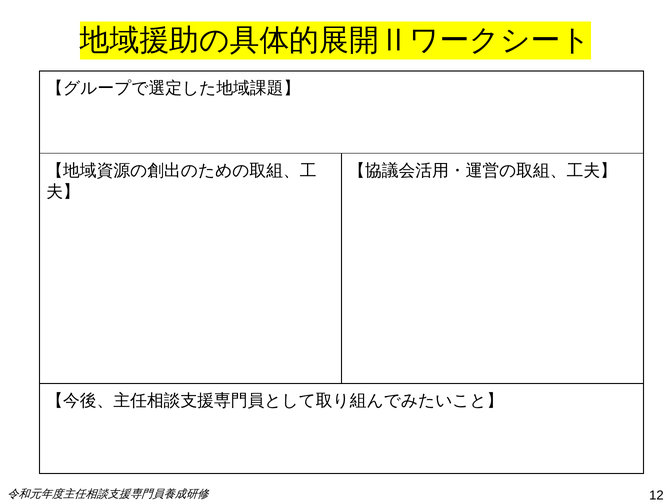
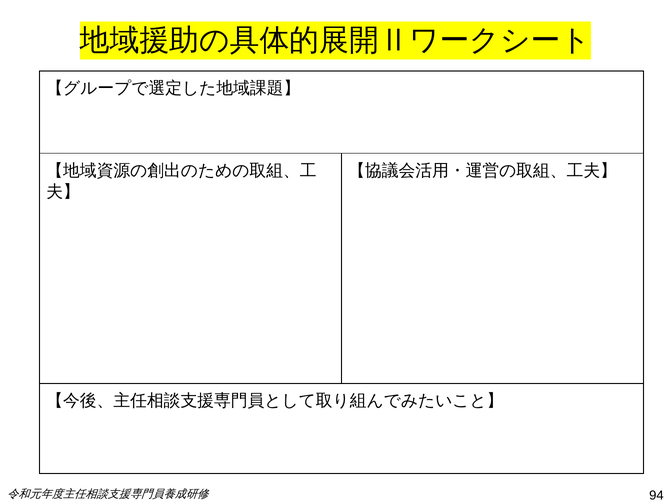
12: 12 -> 94 (656, 496)
